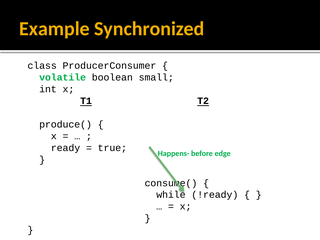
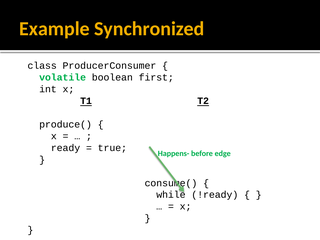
small: small -> first (156, 77)
